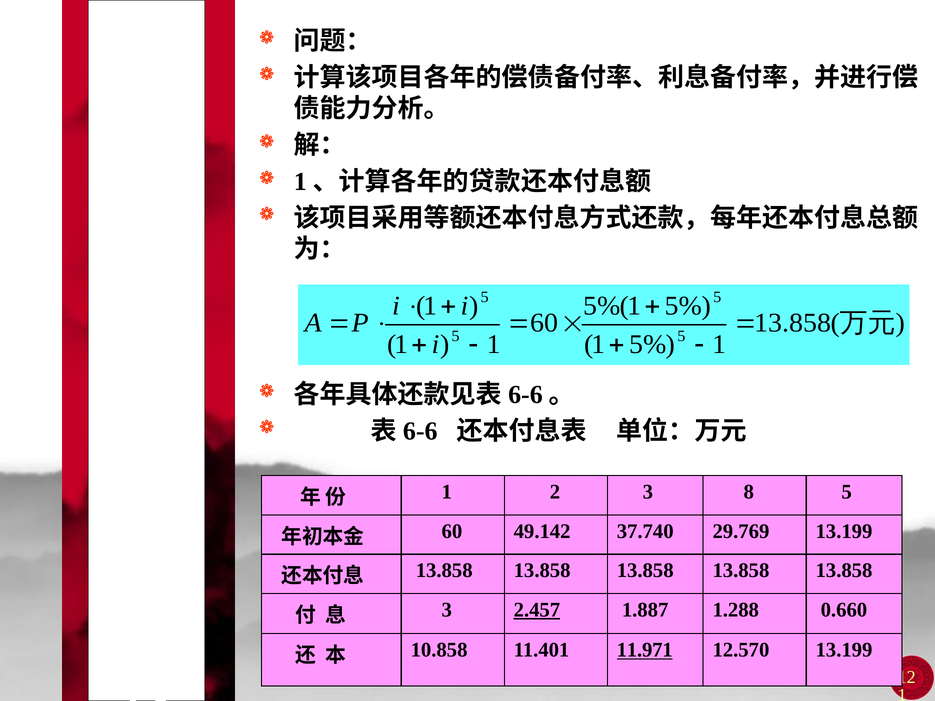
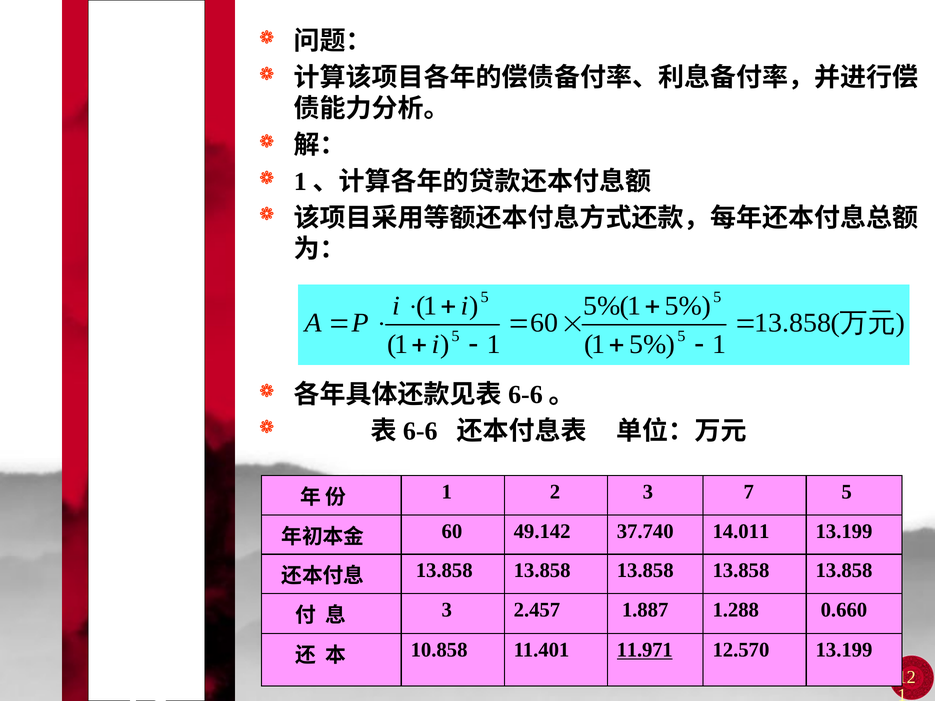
8: 8 -> 7 (749, 492)
29.769: 29.769 -> 14.011 (741, 531)
2.457 underline: present -> none (537, 610)
